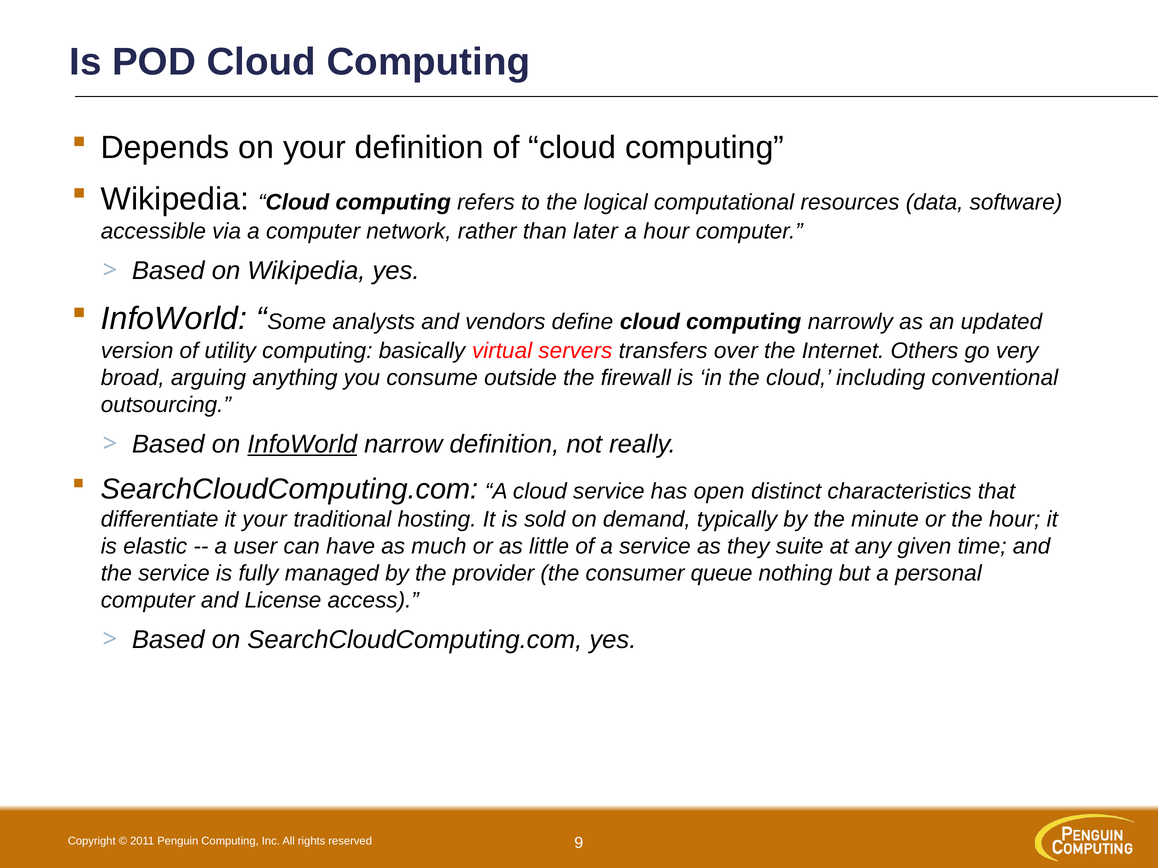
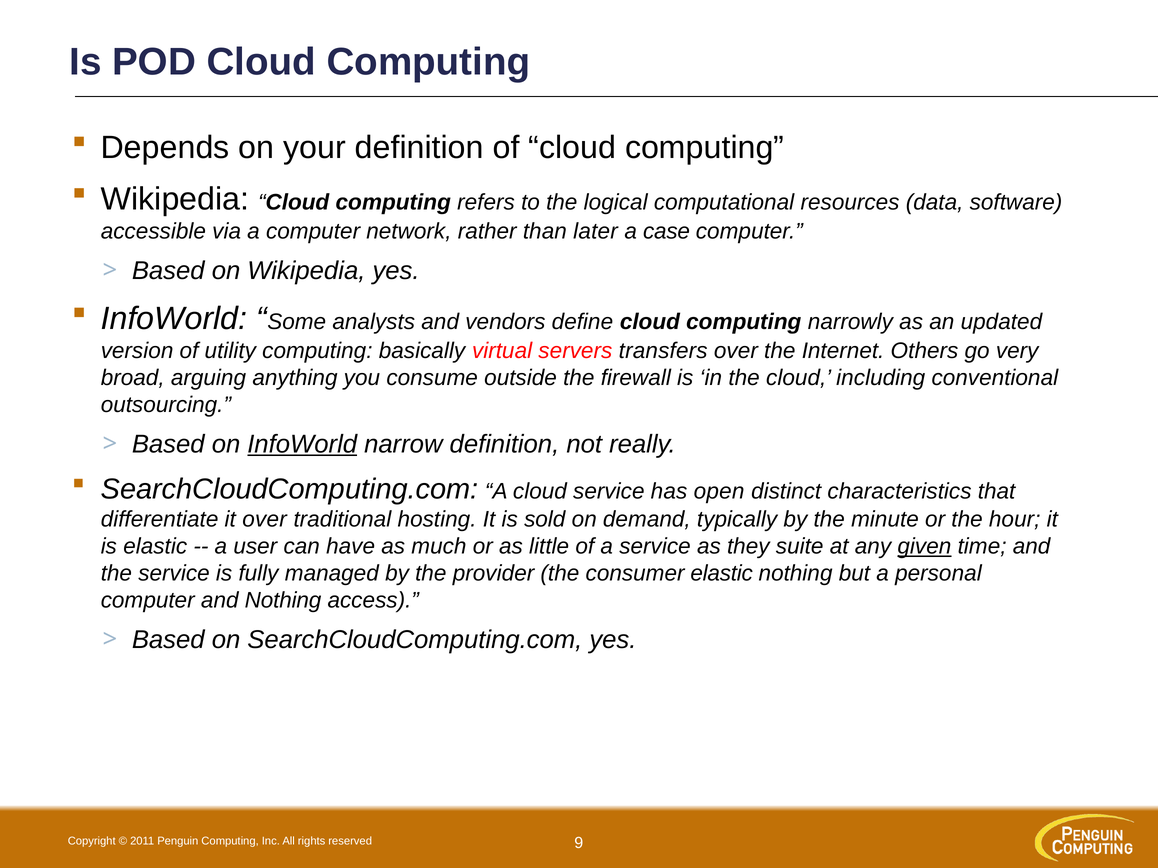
a hour: hour -> case (667, 231)
it your: your -> over (265, 520)
given underline: none -> present (924, 547)
consumer queue: queue -> elastic (722, 574)
and License: License -> Nothing (283, 601)
